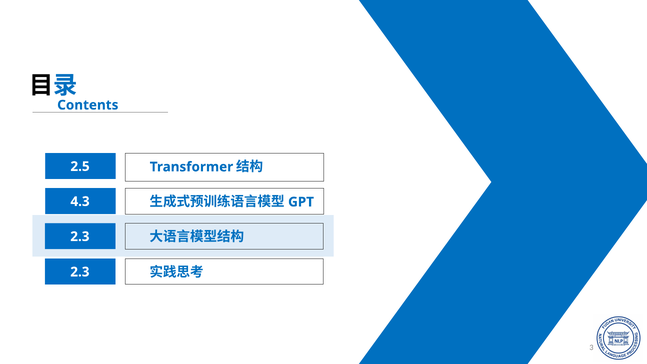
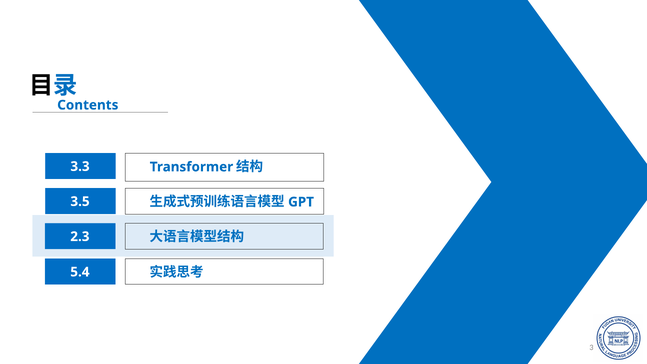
2.5: 2.5 -> 3.3 (80, 166)
4.3: 4.3 -> 3.5 (80, 201)
2.3: 2.3 -> 5.4 (80, 272)
